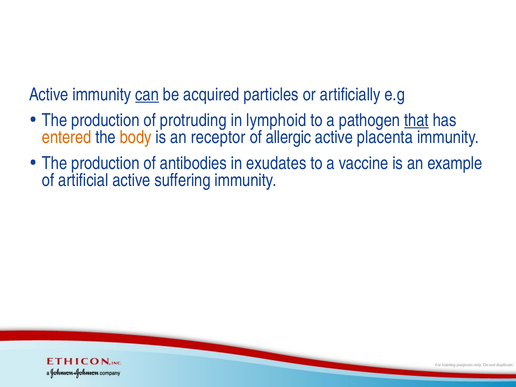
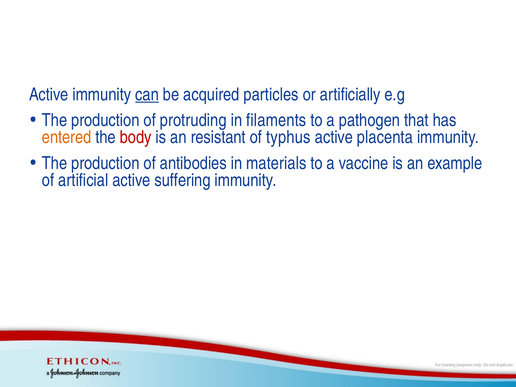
lymphoid: lymphoid -> filaments (276, 120)
that underline: present -> none (416, 120)
body colour: orange -> red (136, 137)
receptor: receptor -> resistant (218, 137)
allergic: allergic -> typhus (288, 137)
exudates: exudates -> materials (276, 163)
